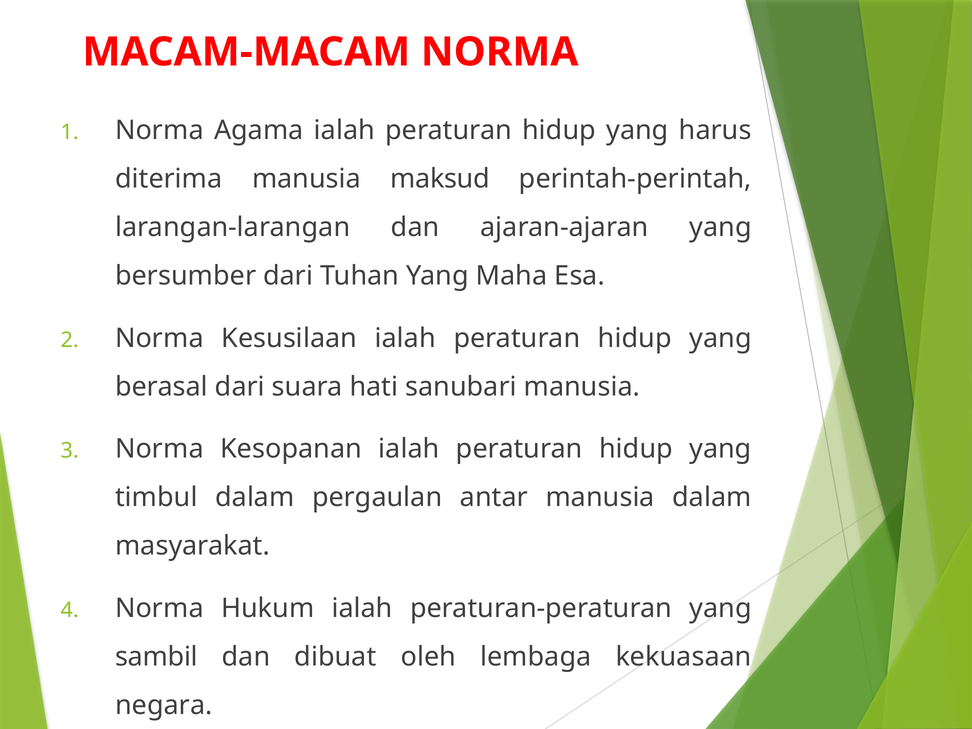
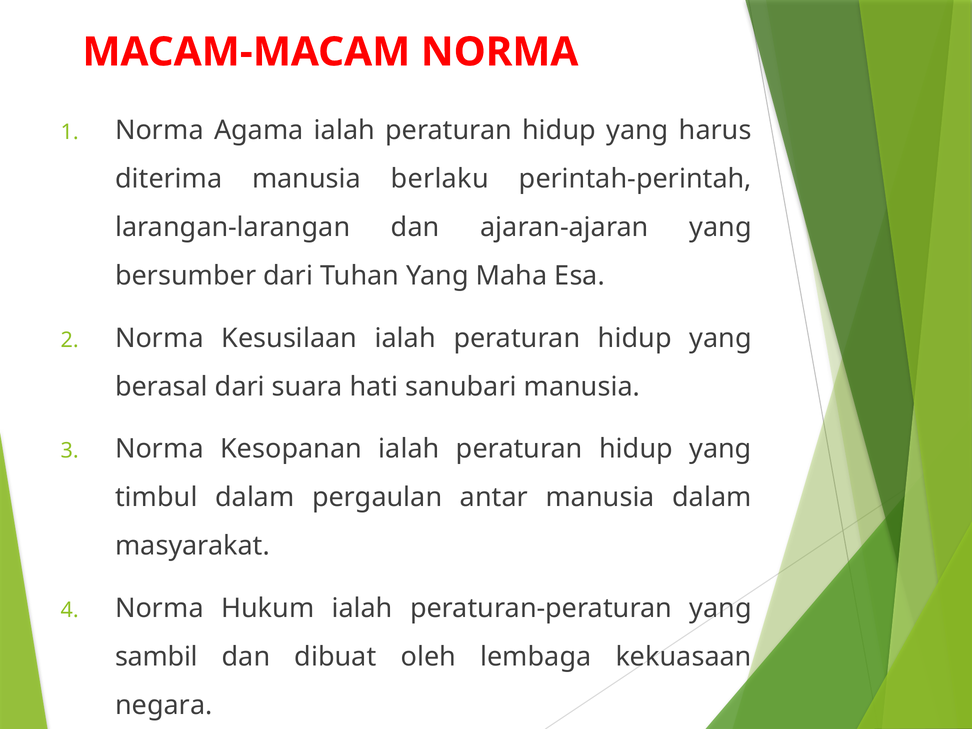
maksud: maksud -> berlaku (440, 179)
